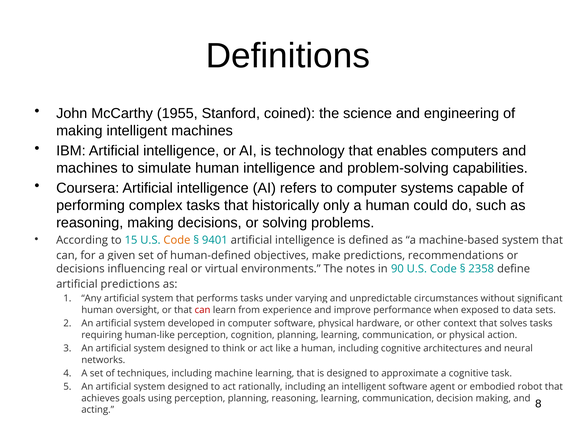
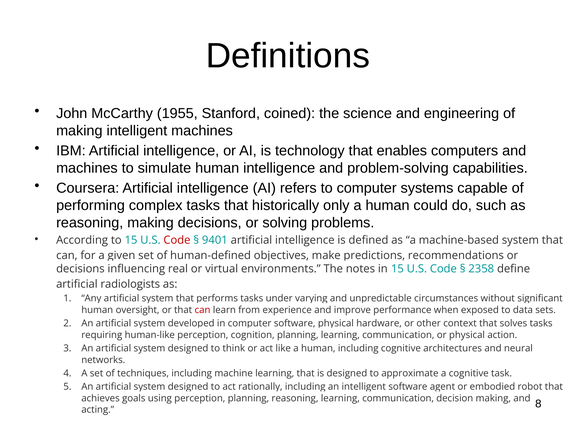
Code colour: orange -> red (177, 240)
in 90: 90 -> 15 (397, 269)
artificial predictions: predictions -> radiologists (130, 284)
